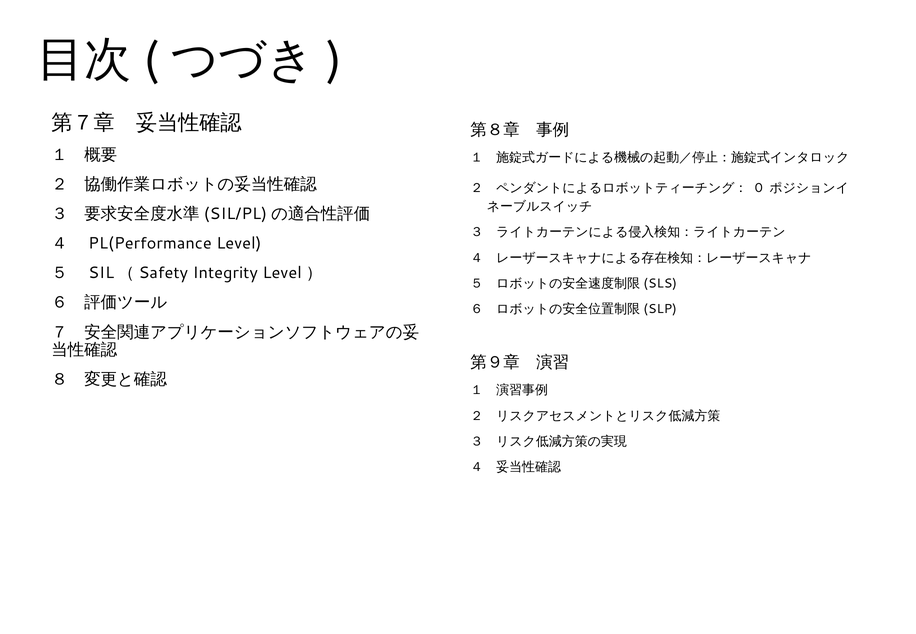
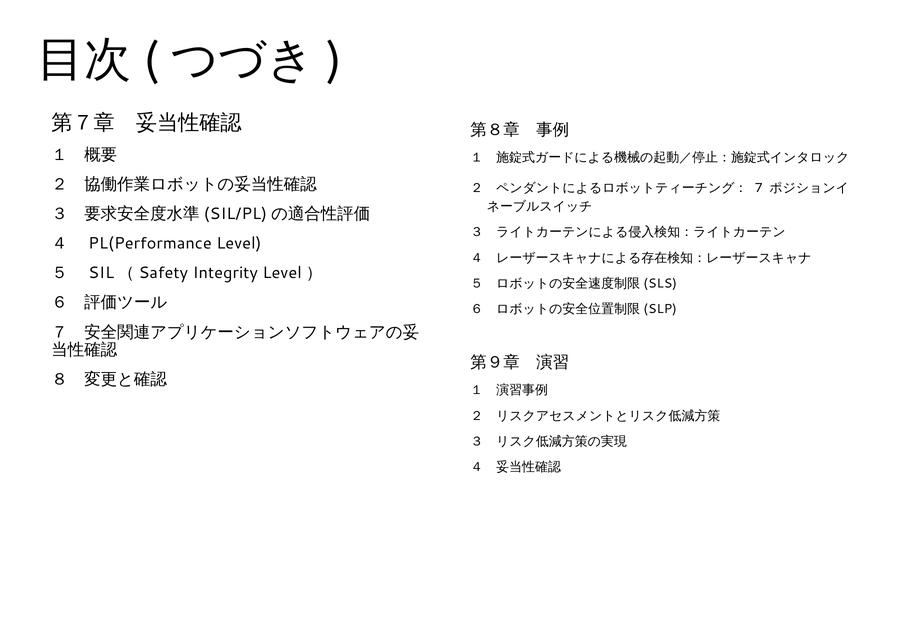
0: 0 -> 7 (759, 188)
